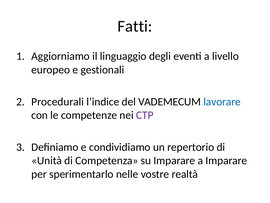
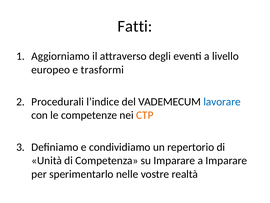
linguaggio: linguaggio -> attraverso (123, 56)
gestionali: gestionali -> trasformi (102, 70)
CTP colour: purple -> orange (145, 115)
